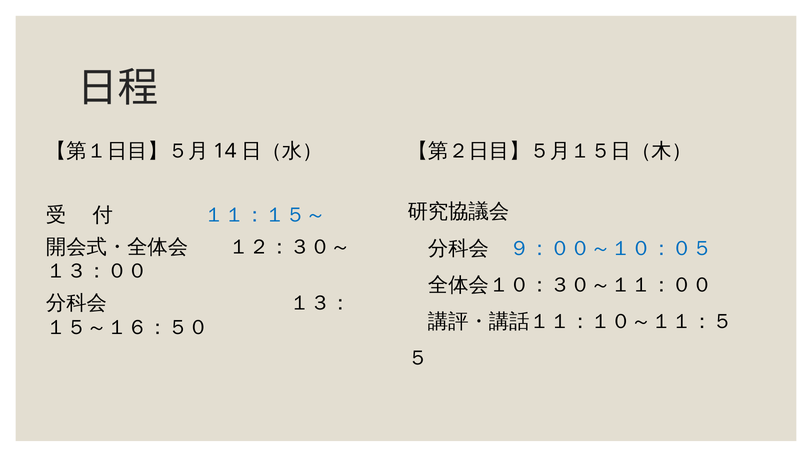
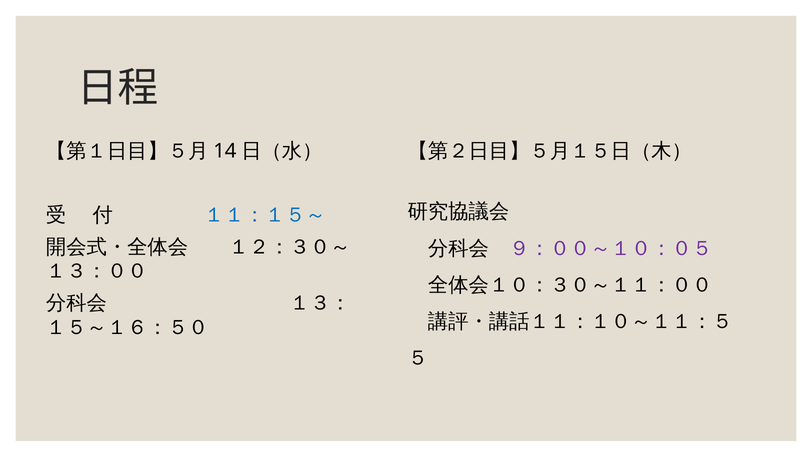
９：００～１０：０５ colour: blue -> purple (611, 248)
